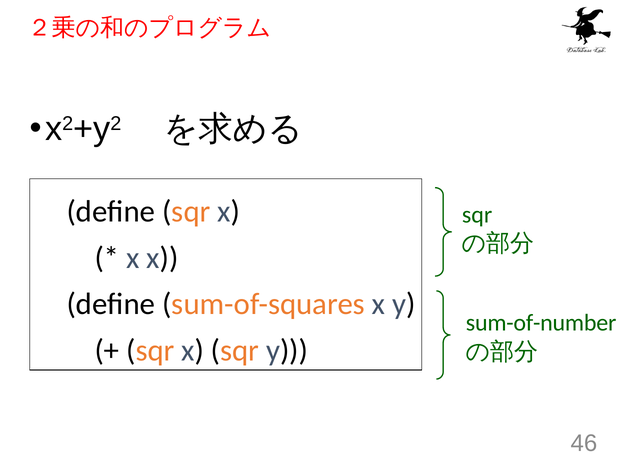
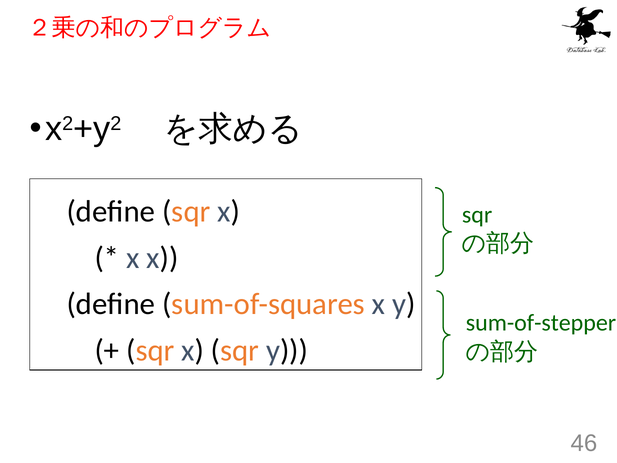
sum-of-number: sum-of-number -> sum-of-stepper (541, 323)
